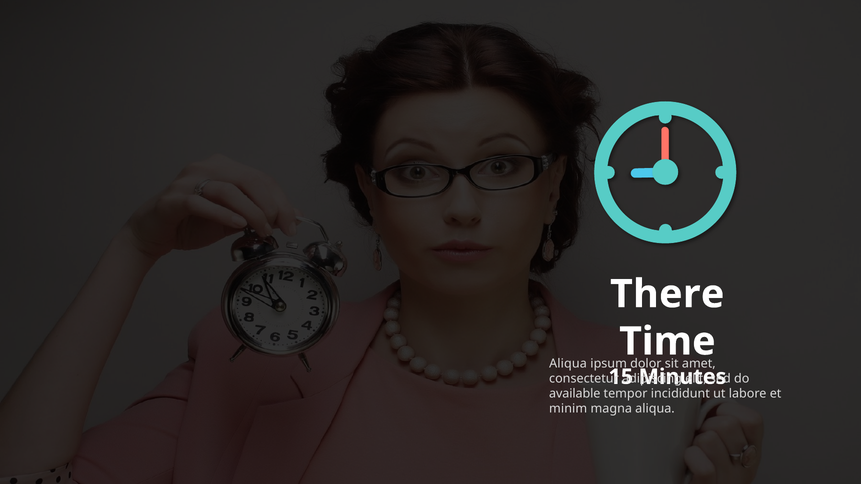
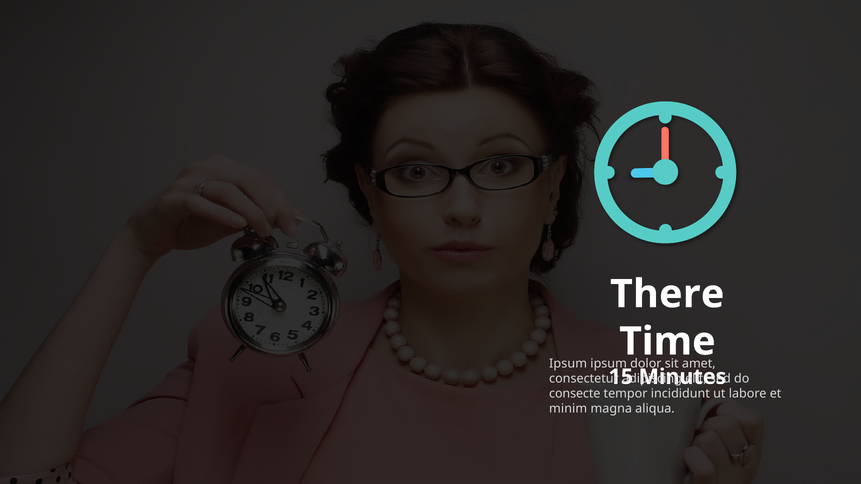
Aliqua: Aliqua -> Ipsum (568, 364)
available: available -> consecte (575, 394)
